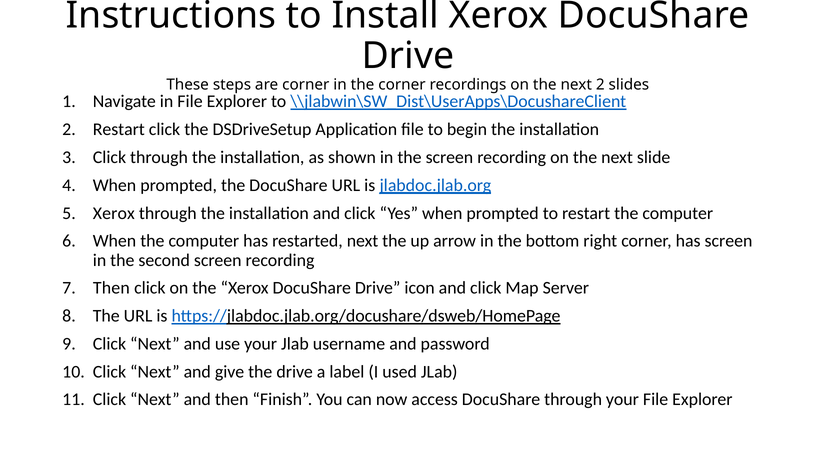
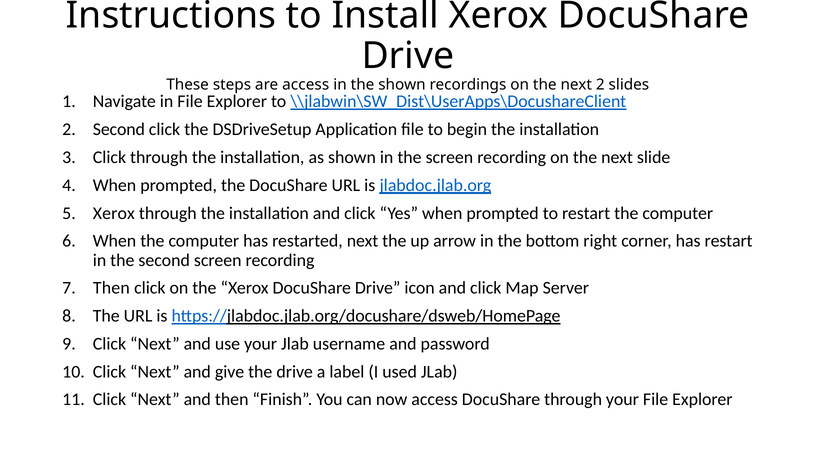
are corner: corner -> access (306, 85)
the corner: corner -> shown (402, 85)
2 Restart: Restart -> Second (119, 129)
has screen: screen -> restart (729, 241)
